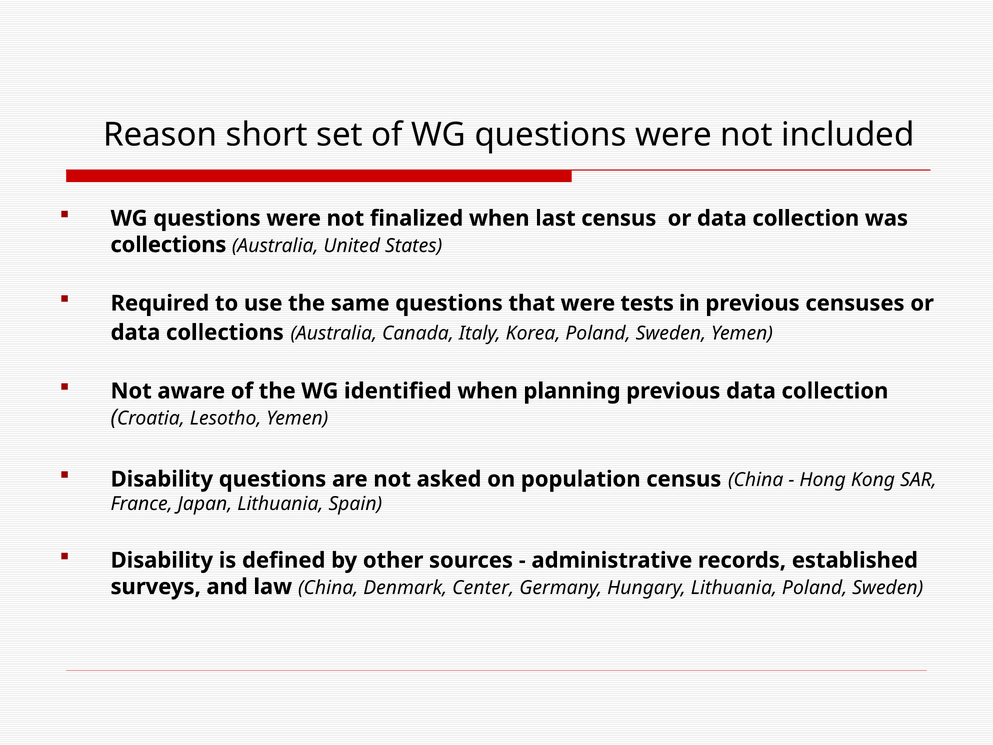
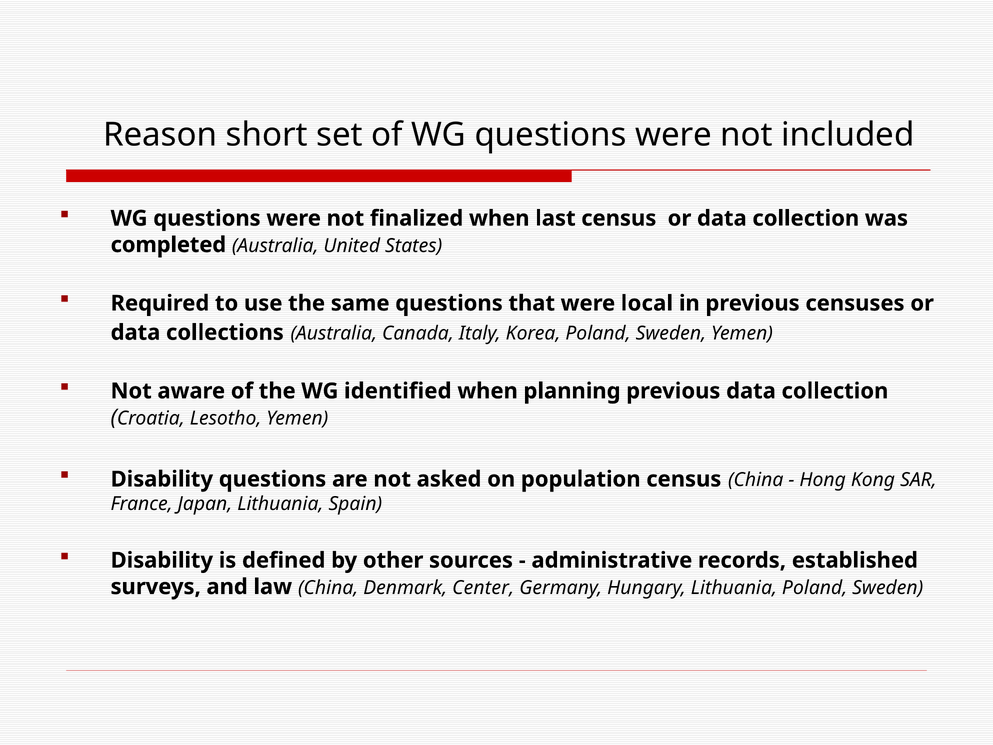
collections: collections -> completed (168, 245)
tests: tests -> local (647, 303)
